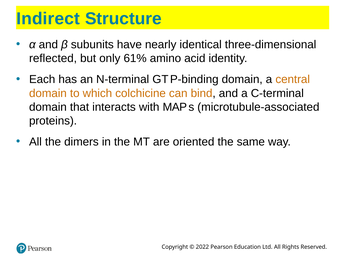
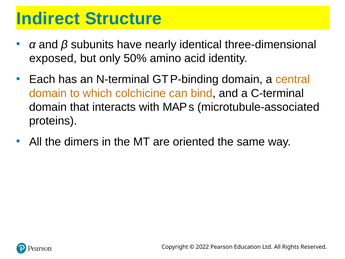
reflected: reflected -> exposed (53, 58)
61%: 61% -> 50% (135, 58)
